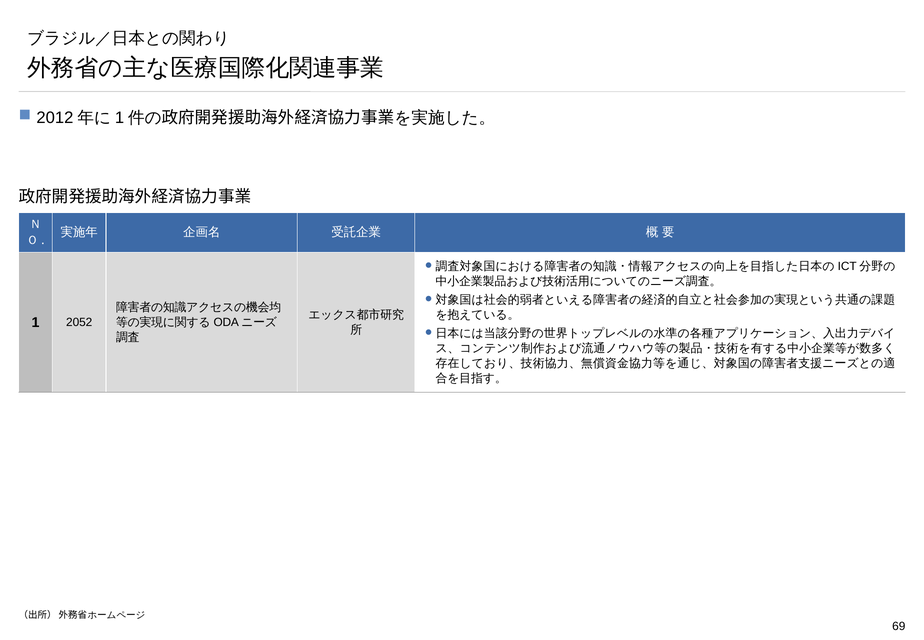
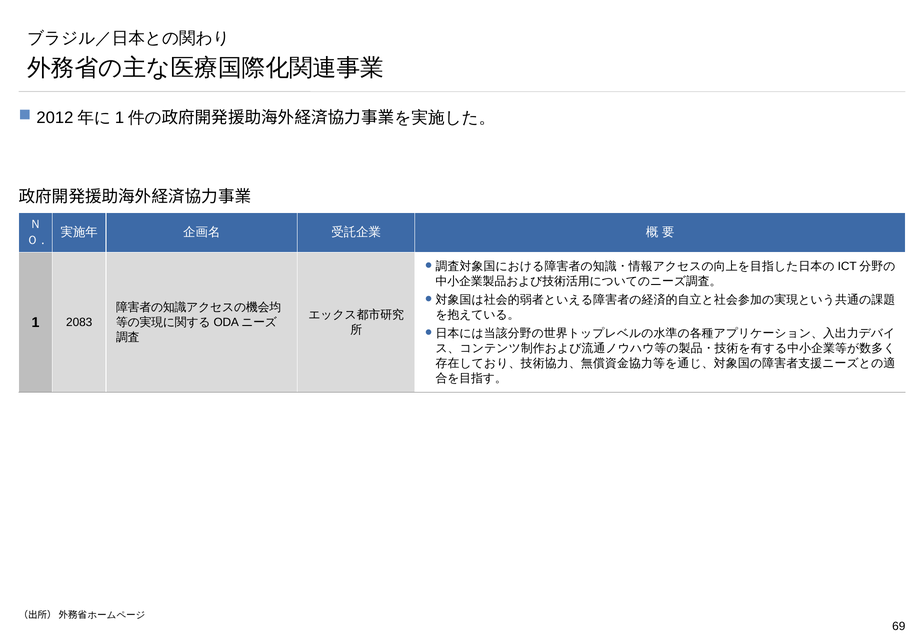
2052: 2052 -> 2083 (79, 322)
